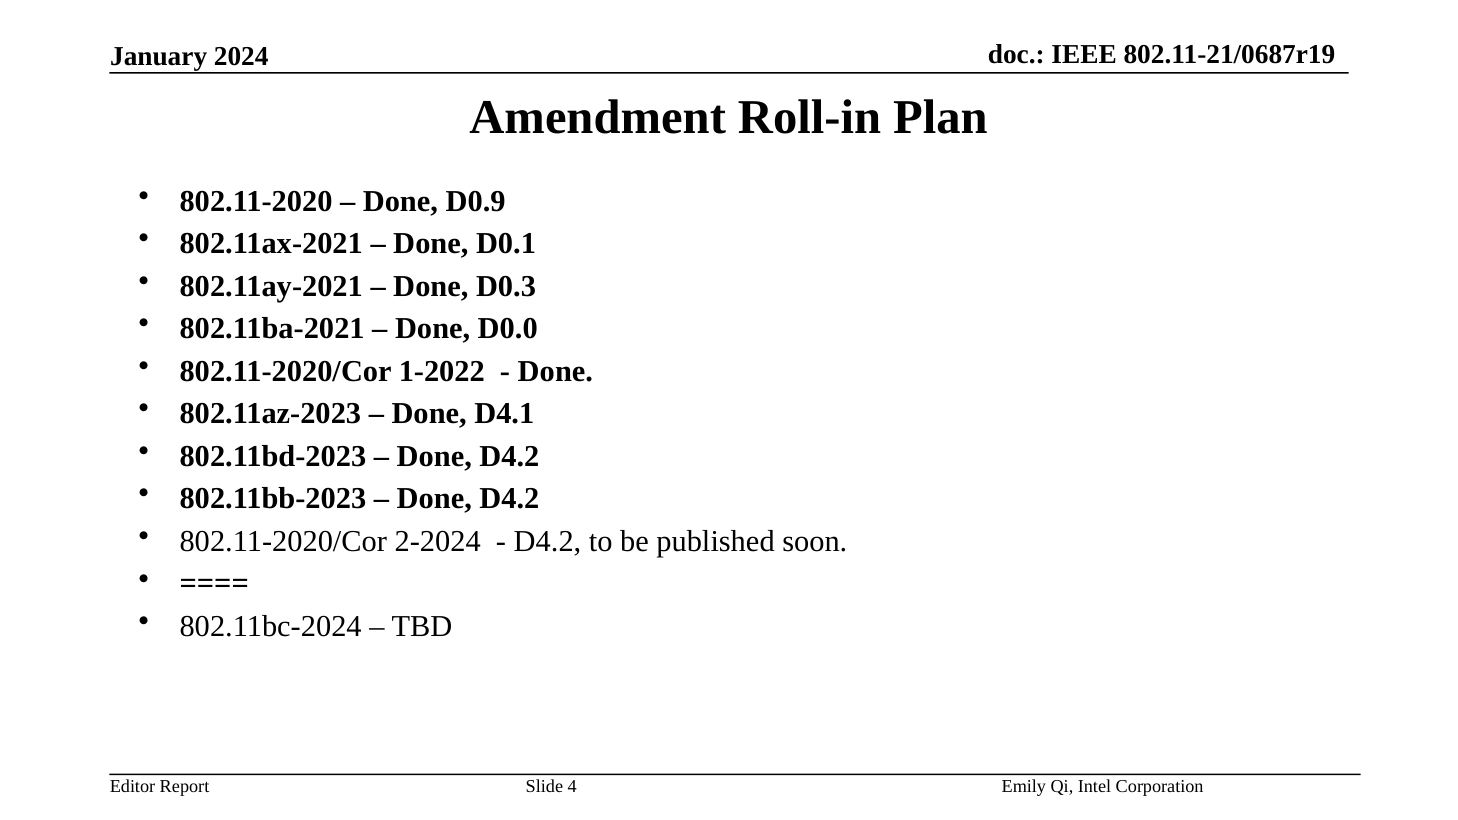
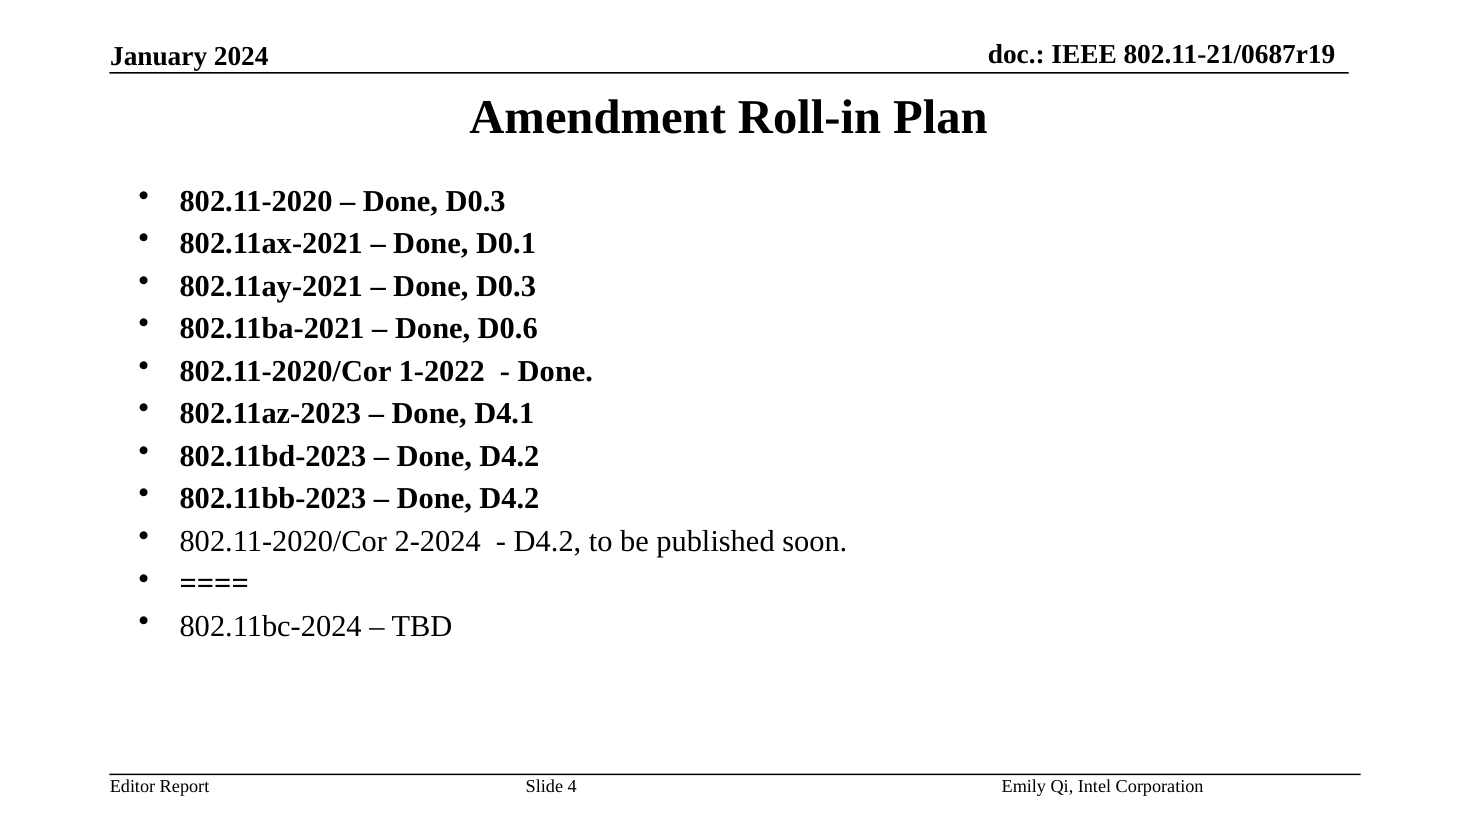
D0.9: D0.9 -> D0.3 (476, 201)
D0.0: D0.0 -> D0.6 (508, 329)
